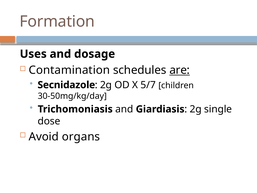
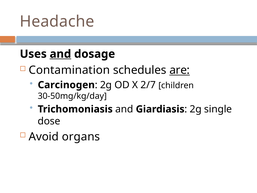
Formation: Formation -> Headache (57, 21)
and underline: none -> present (60, 54)
Secnidazole: Secnidazole -> Carcinogen (66, 85)
5/7: 5/7 -> 2/7 (148, 85)
